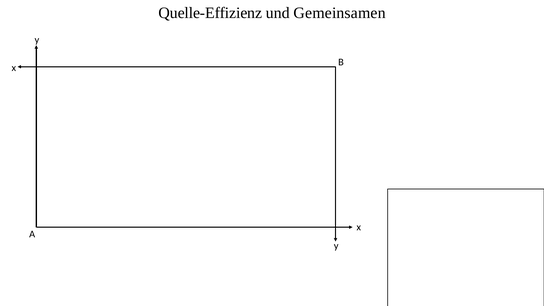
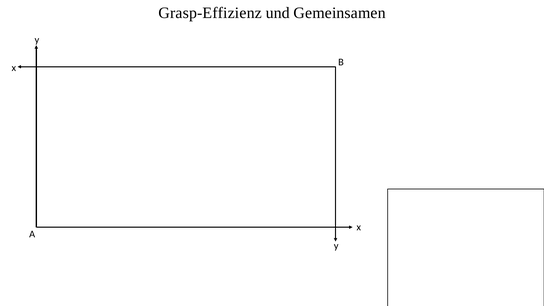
Quelle-Effizienz: Quelle-Effizienz -> Grasp-Effizienz (210, 13)
